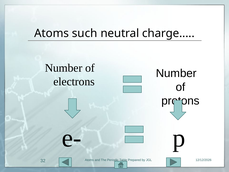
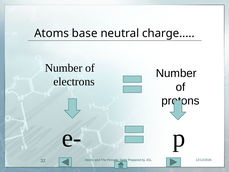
such: such -> base (85, 33)
